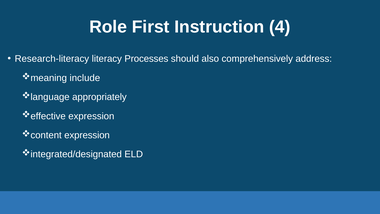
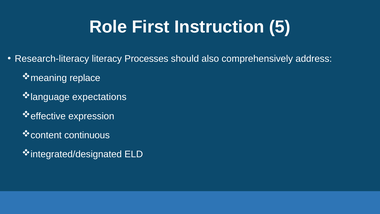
4: 4 -> 5 (280, 27)
include: include -> replace (85, 78)
appropriately: appropriately -> expectations (99, 97)
expression: expression -> continuous (87, 135)
